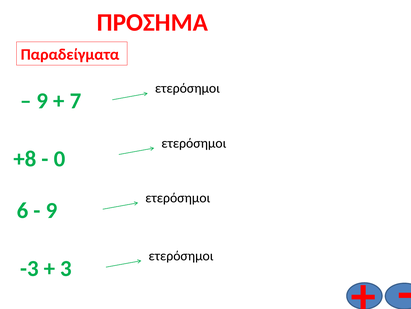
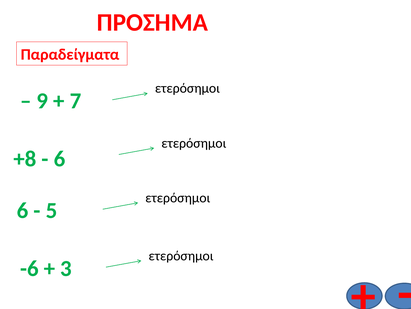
0: 0 -> 6 (60, 159)
9: 9 -> 5 (51, 210)
-3: -3 -> -6 (29, 268)
